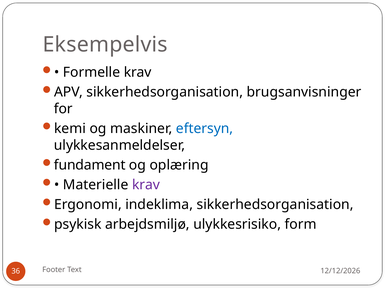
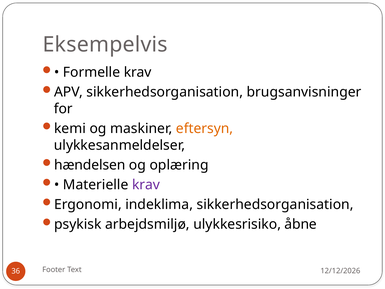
eftersyn colour: blue -> orange (205, 128)
fundament: fundament -> hændelsen (90, 165)
form: form -> åbne (301, 224)
